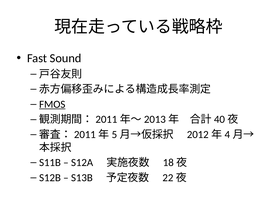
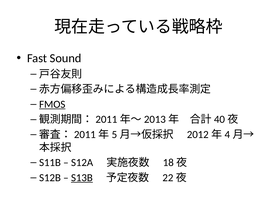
S13B underline: none -> present (82, 178)
